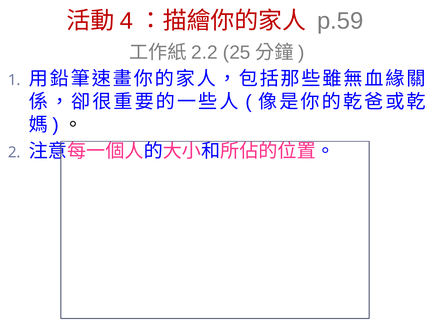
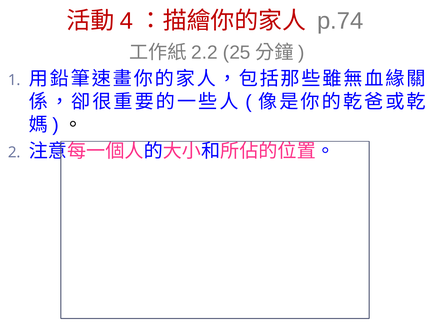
p.59: p.59 -> p.74 (340, 21)
